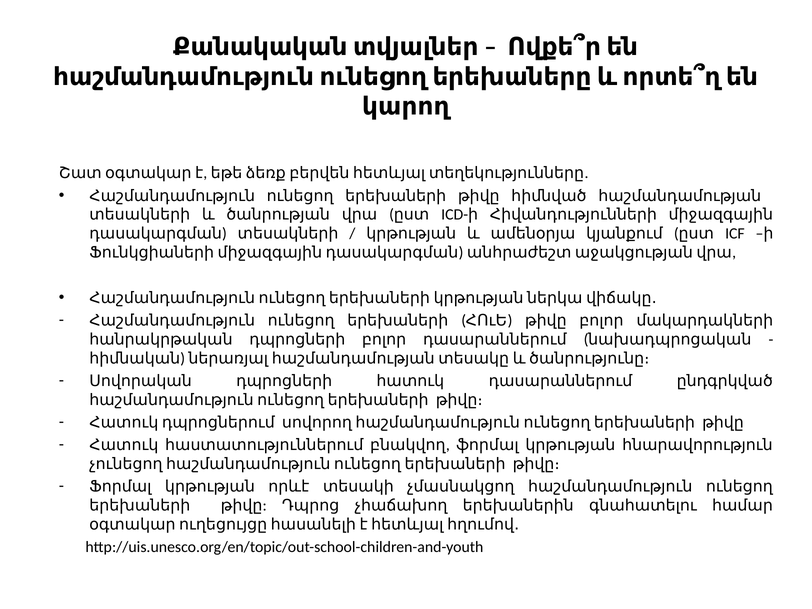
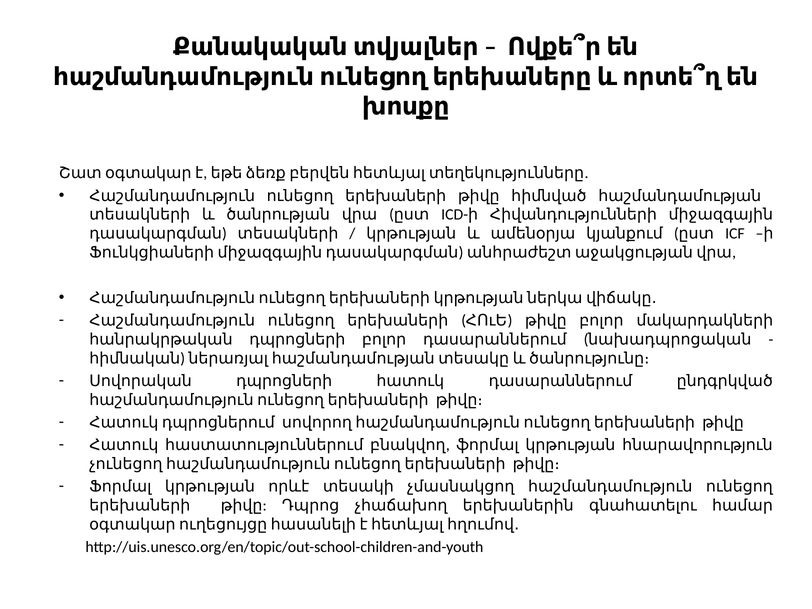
կարող: կարող -> խոսքը (406, 107)
